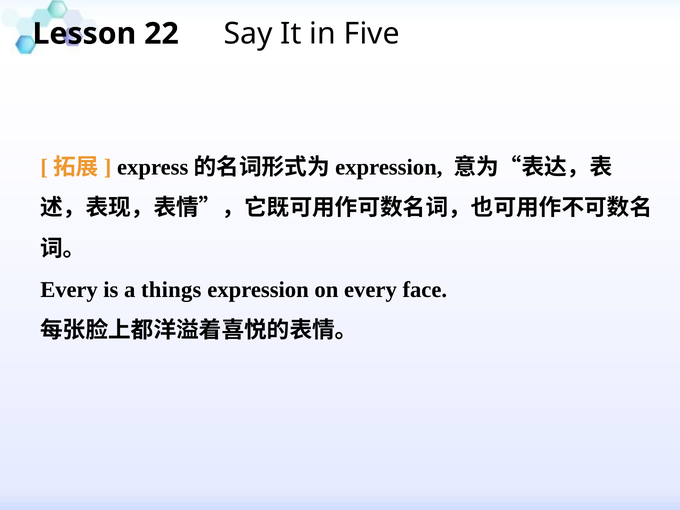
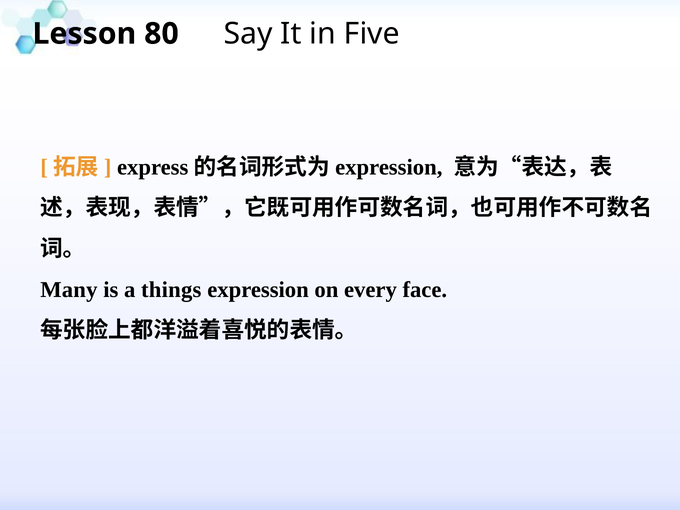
22: 22 -> 80 (161, 34)
Every: Every -> Many (69, 290)
